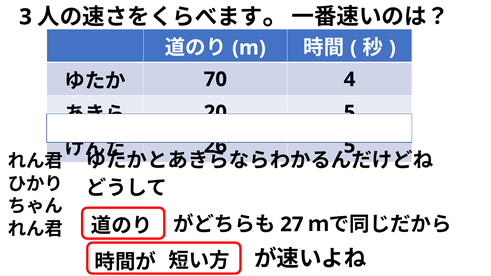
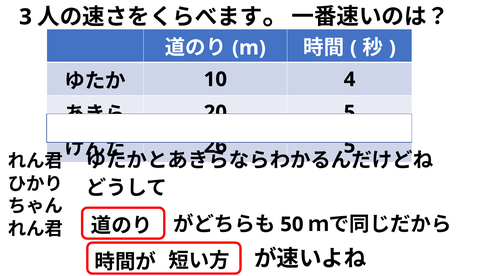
70: 70 -> 10 (215, 79)
27: 27 -> 50 (292, 225)
